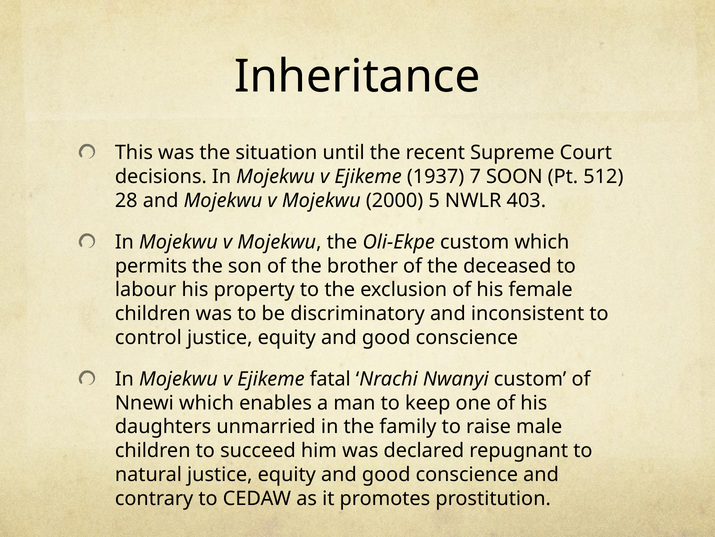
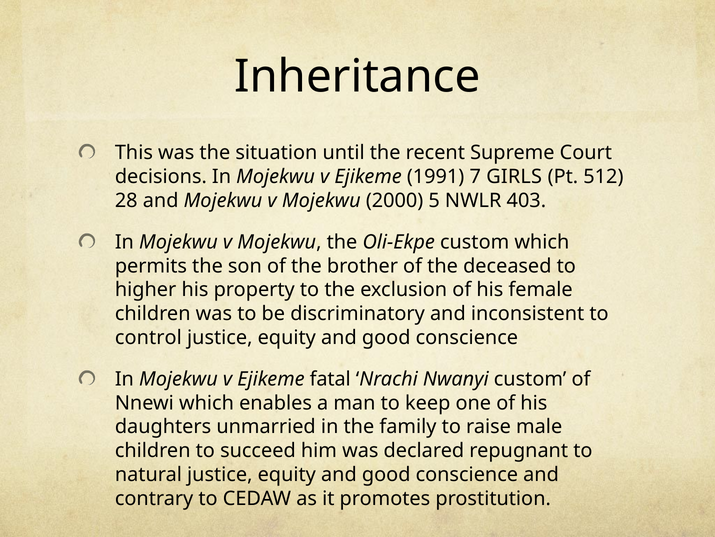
1937: 1937 -> 1991 (436, 176)
SOON: SOON -> GIRLS (514, 176)
labour: labour -> higher (146, 289)
